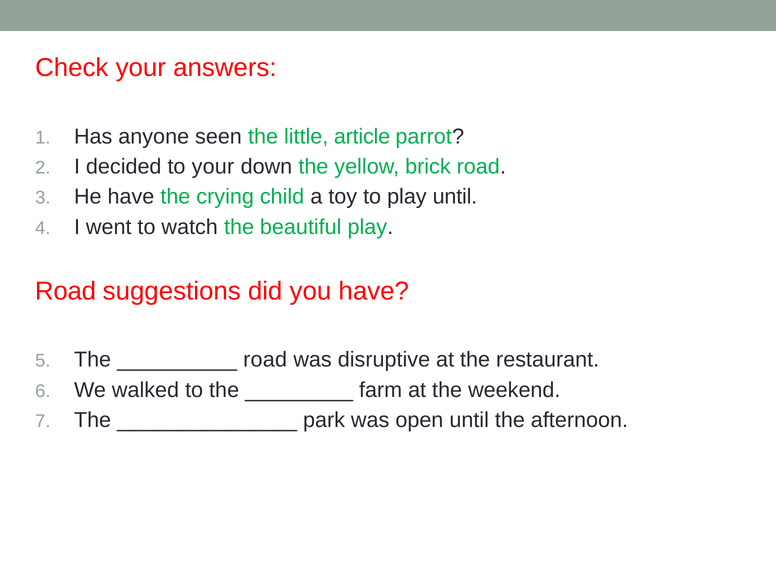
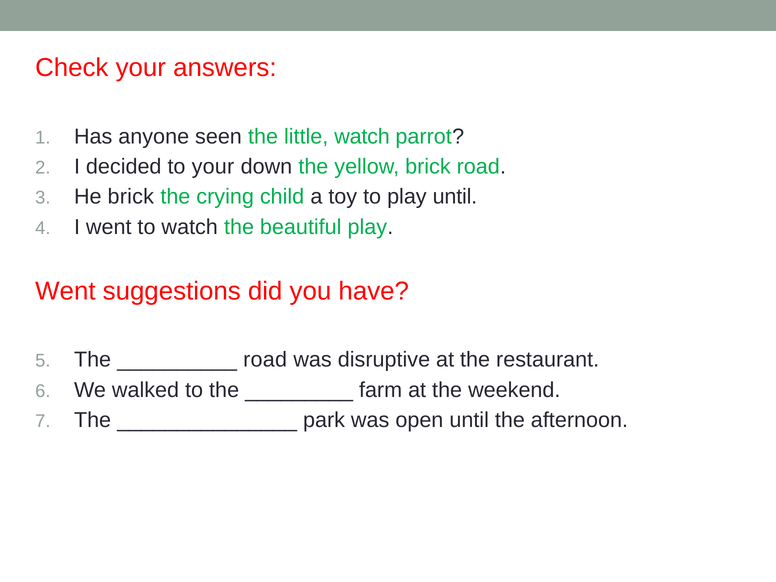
little article: article -> watch (362, 136)
He have: have -> brick (131, 197)
Road: Road -> Went (65, 291)
